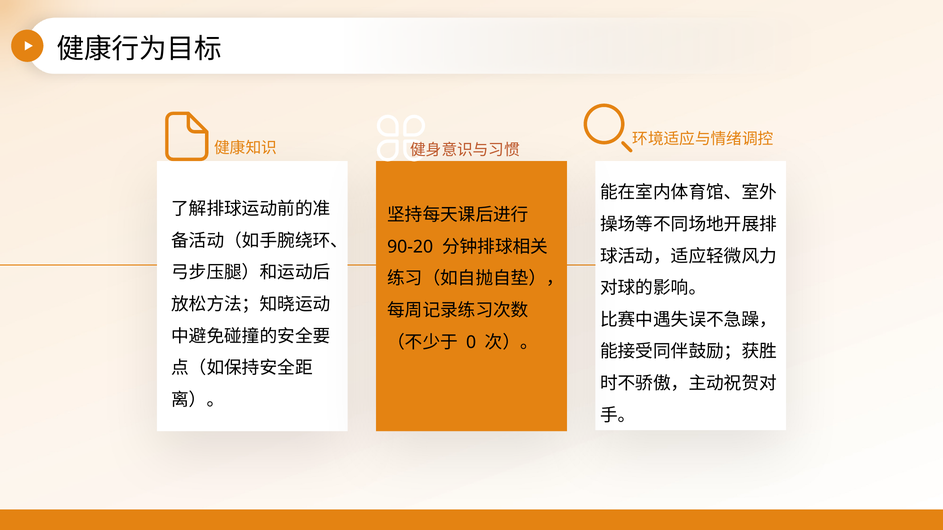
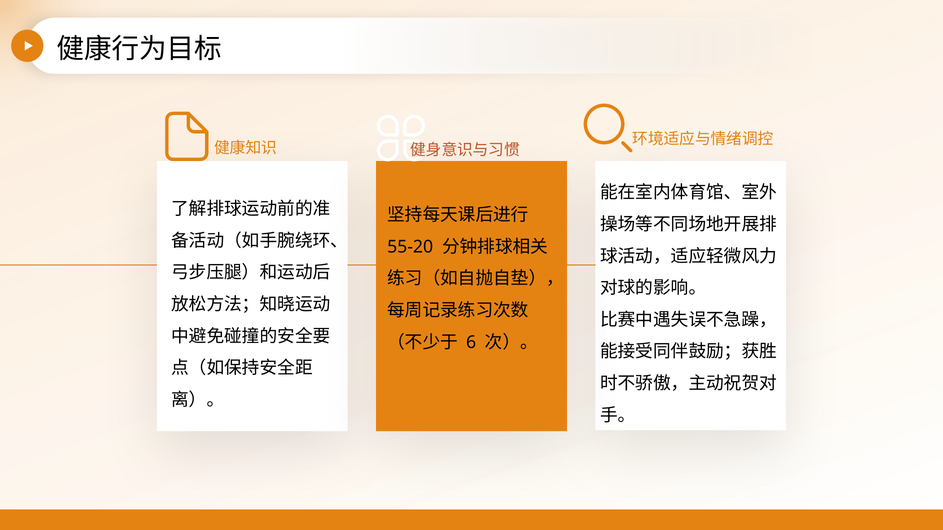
90-20: 90-20 -> 55-20 (410, 247)
0: 0 -> 6 (471, 343)
